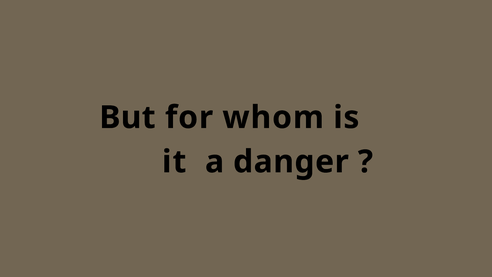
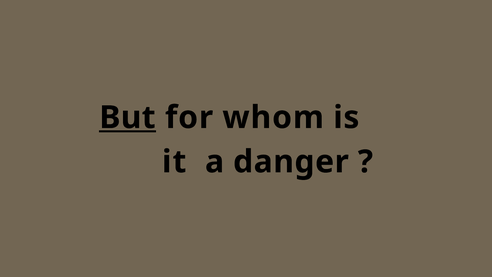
But underline: none -> present (127, 117)
